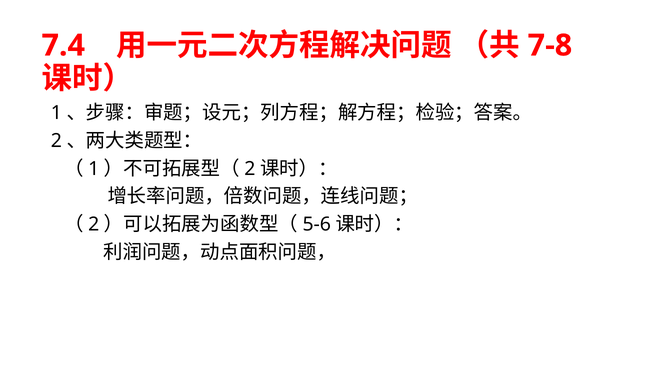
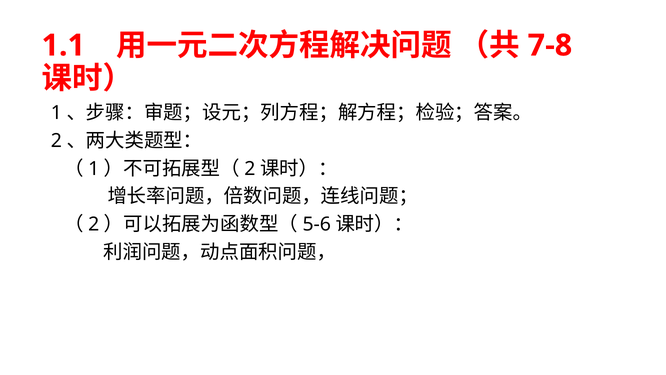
7.4: 7.4 -> 1.1 (63, 45)
